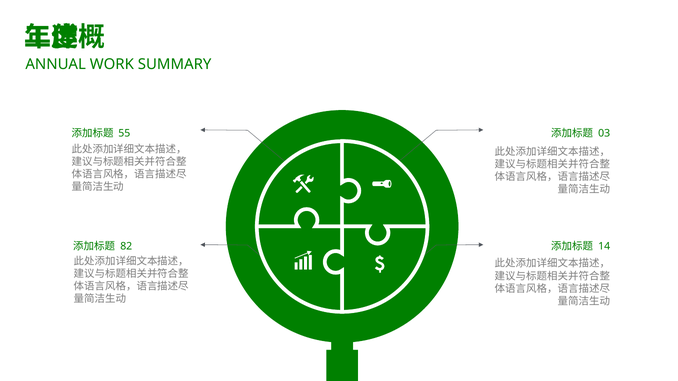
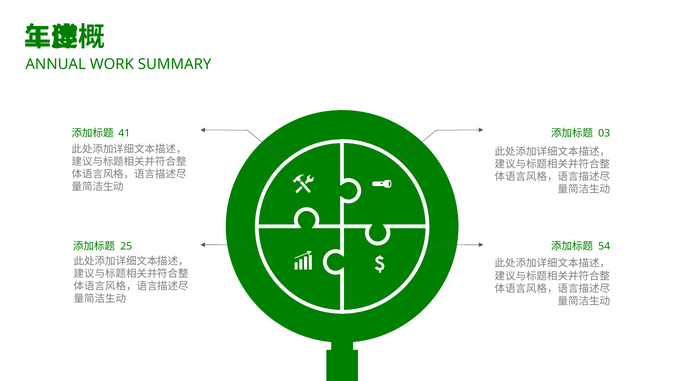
55: 55 -> 41 (124, 134)
82: 82 -> 25 (126, 247)
14: 14 -> 54 (604, 247)
